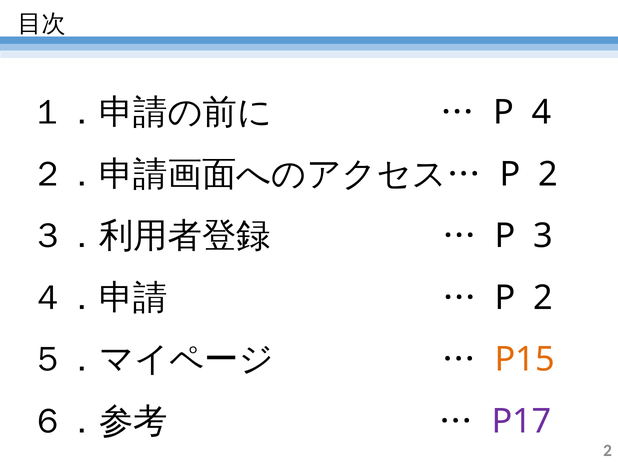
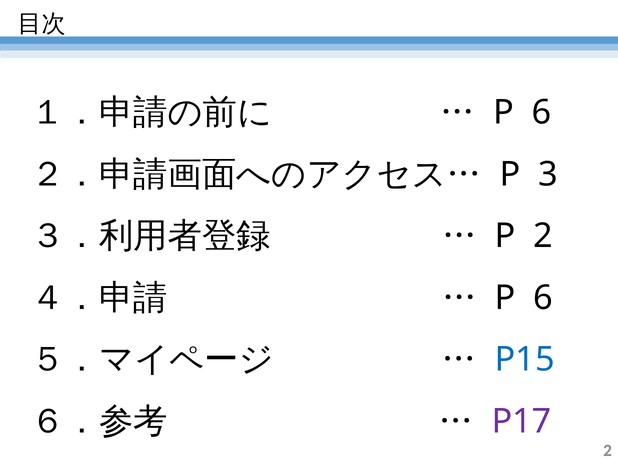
4: 4 -> 6 (541, 113)
2: 2 -> 3 (548, 175)
P 3: 3 -> 2 (543, 236)
2: 2 -> 6 (543, 298)
P15 colour: orange -> blue (525, 360)
